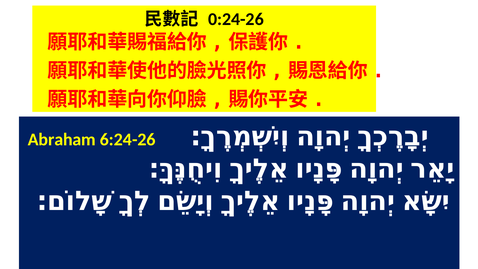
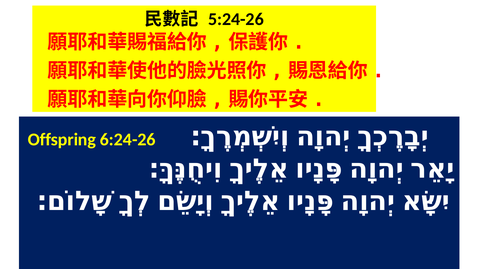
0:24-26: 0:24-26 -> 5:24-26 (236, 19)
Abraham: Abraham -> Offspring (62, 140)
